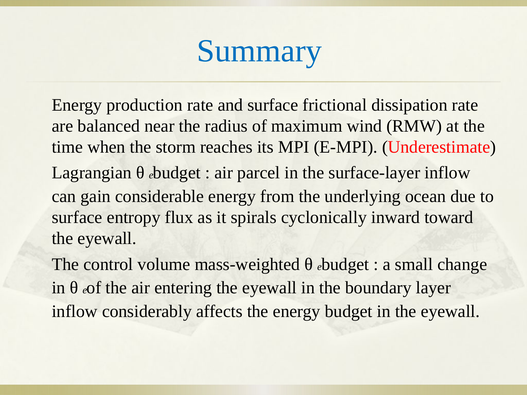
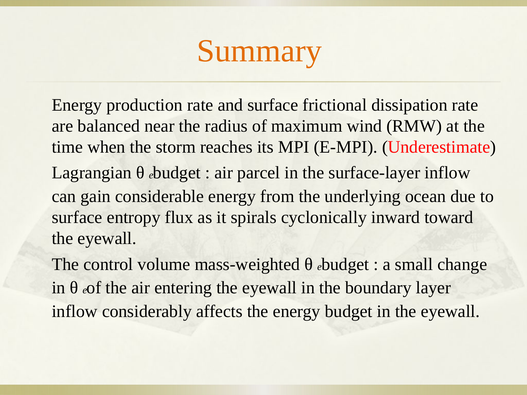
Summary colour: blue -> orange (259, 51)
